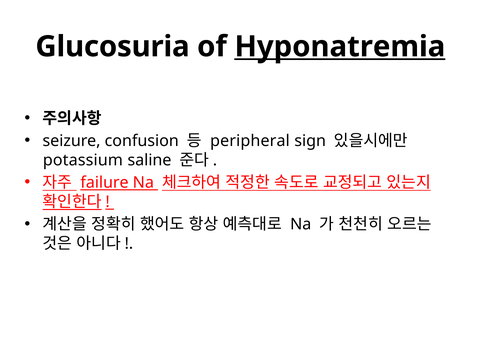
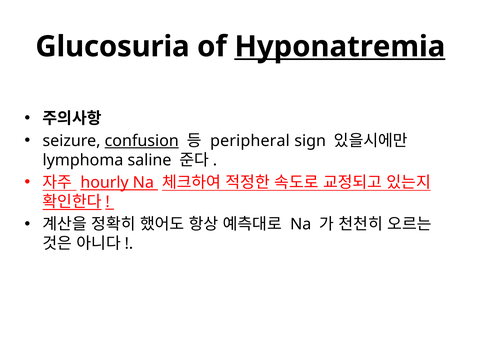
confusion underline: none -> present (142, 141)
potassium: potassium -> lymphoma (83, 160)
failure: failure -> hourly (105, 182)
